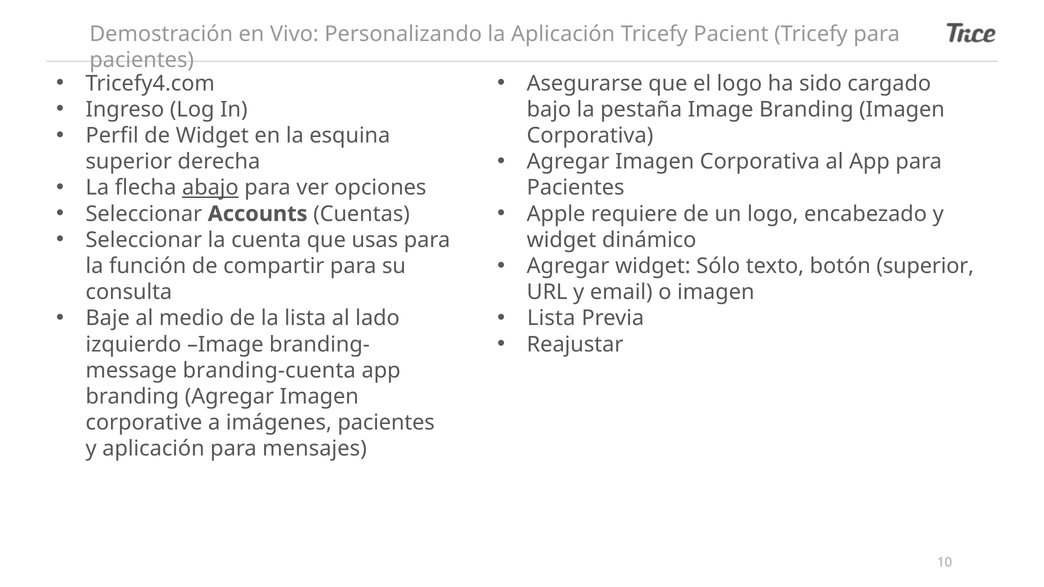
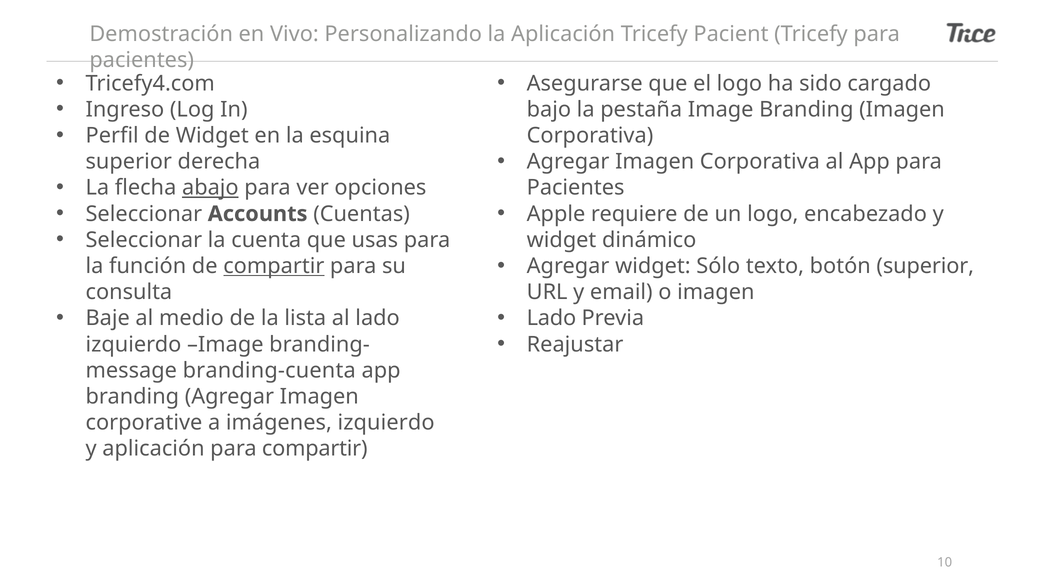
compartir underline: none -> present (274, 266)
Lista: Lista -> Lado (551, 318)
imágenes pacientes: pacientes -> izquierdo (386, 423)
para mensajes: mensajes -> compartir (315, 449)
